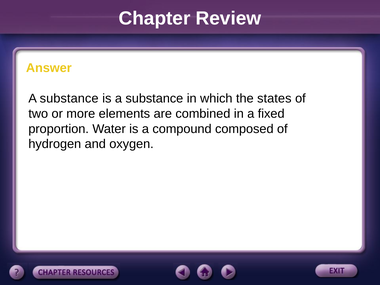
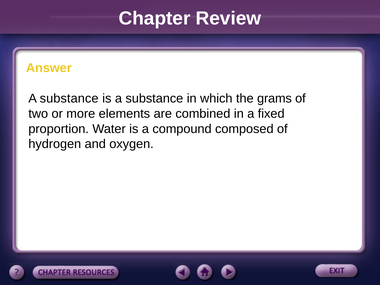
states: states -> grams (274, 98)
